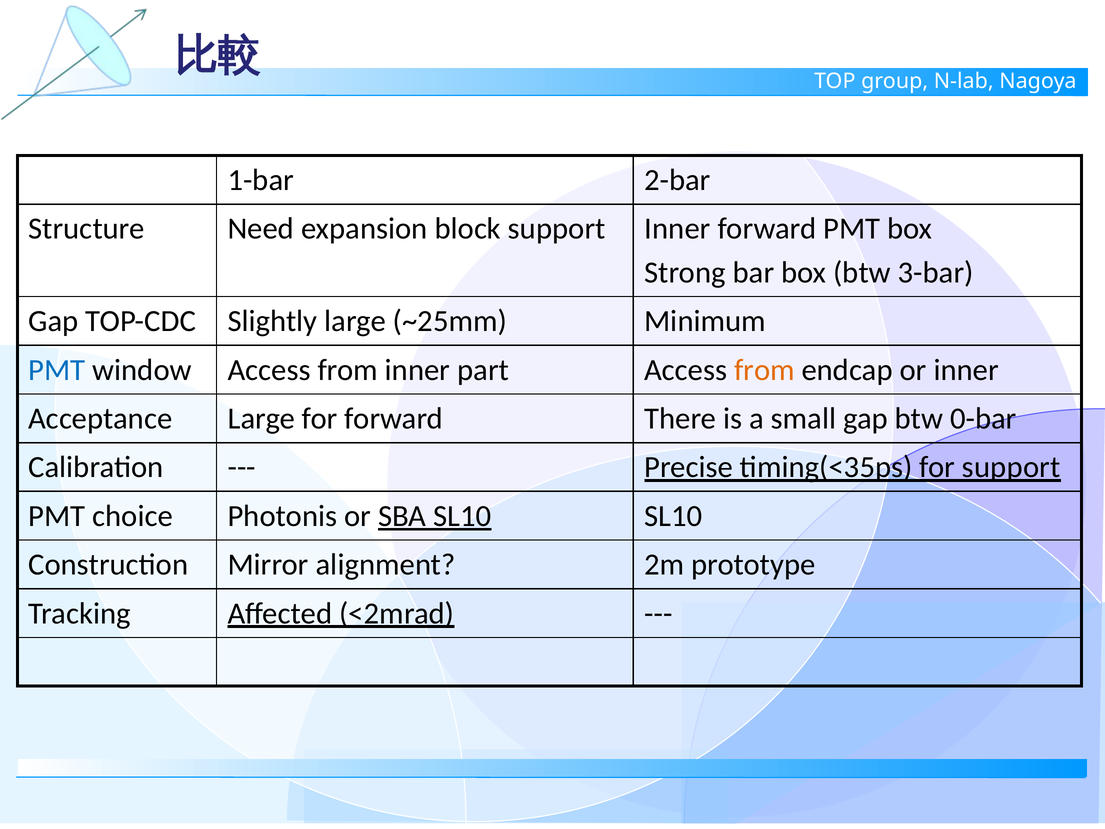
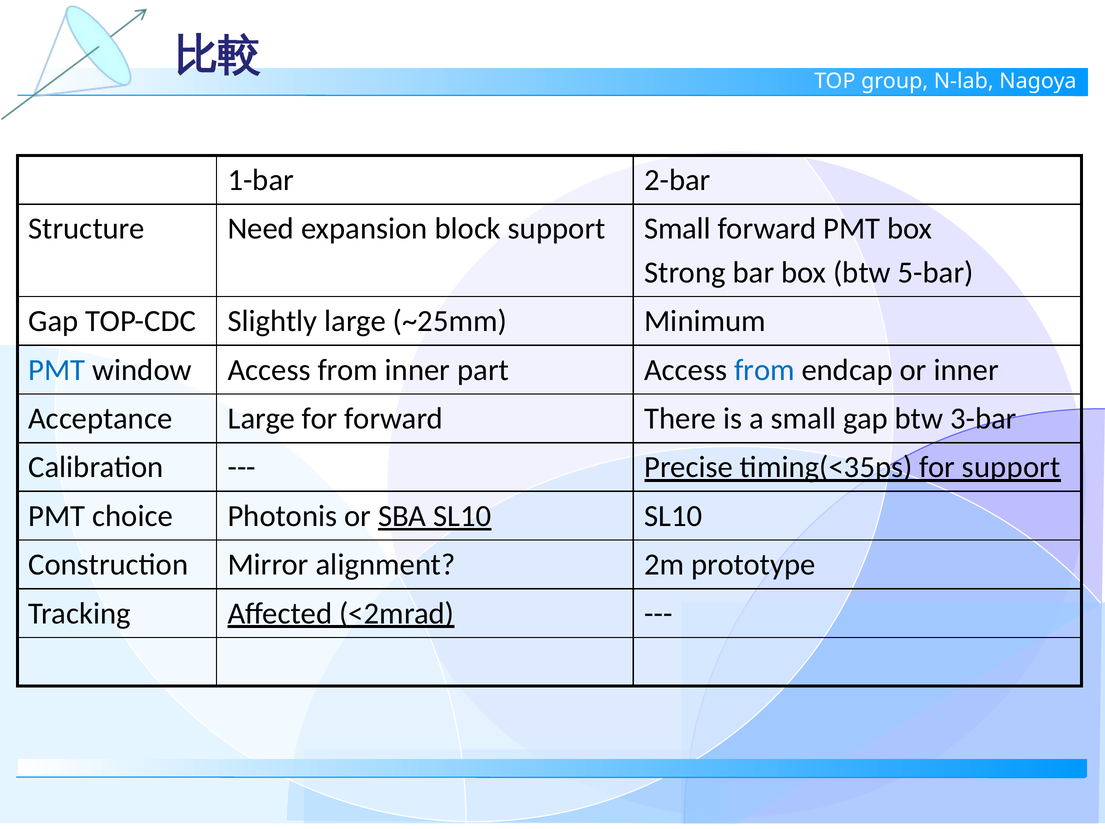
support Inner: Inner -> Small (678, 229)
3-bar: 3-bar -> 5-bar (936, 272)
from colour: orange -> blue (764, 370)
0-bar: 0-bar -> 3-bar (983, 419)
